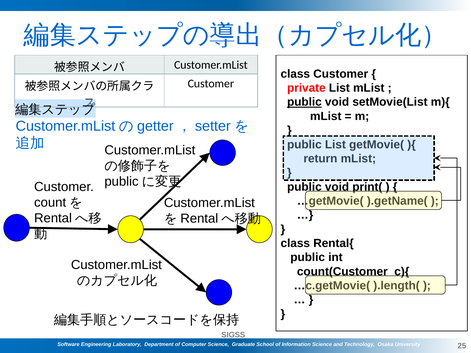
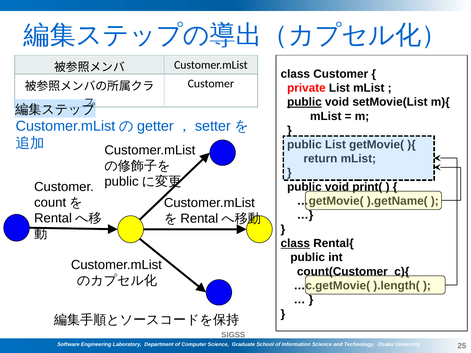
class underline: none -> present (295, 243)
